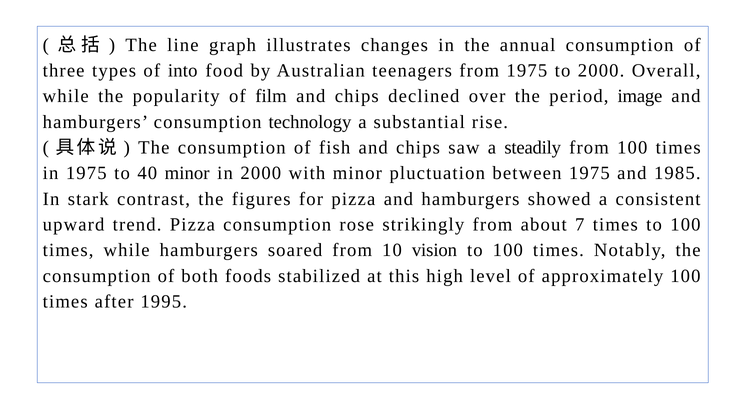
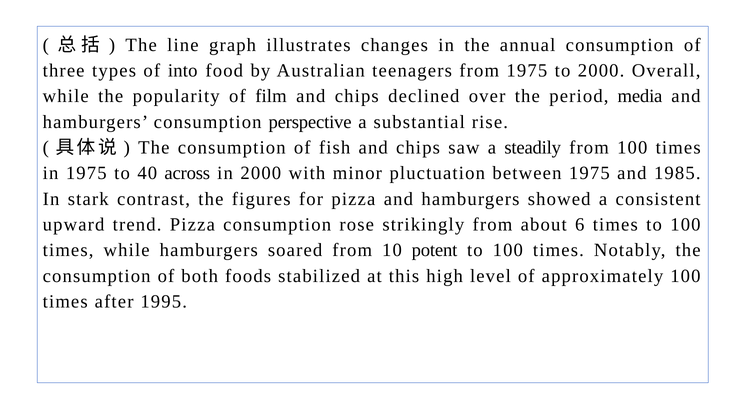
image: image -> media (640, 96)
technology: technology -> perspective (310, 122)
40 minor: minor -> across (187, 173)
7: 7 -> 6 (580, 224)
vision: vision -> potent (435, 250)
